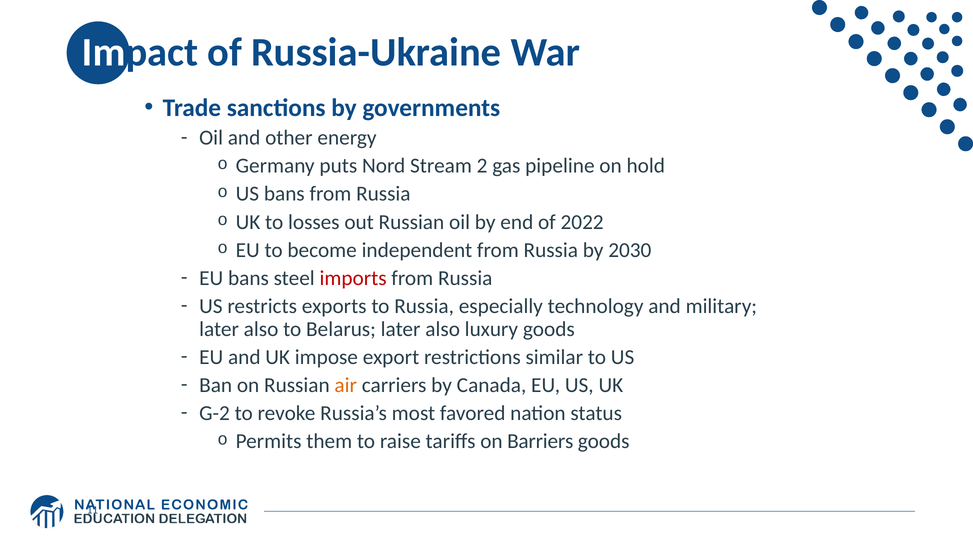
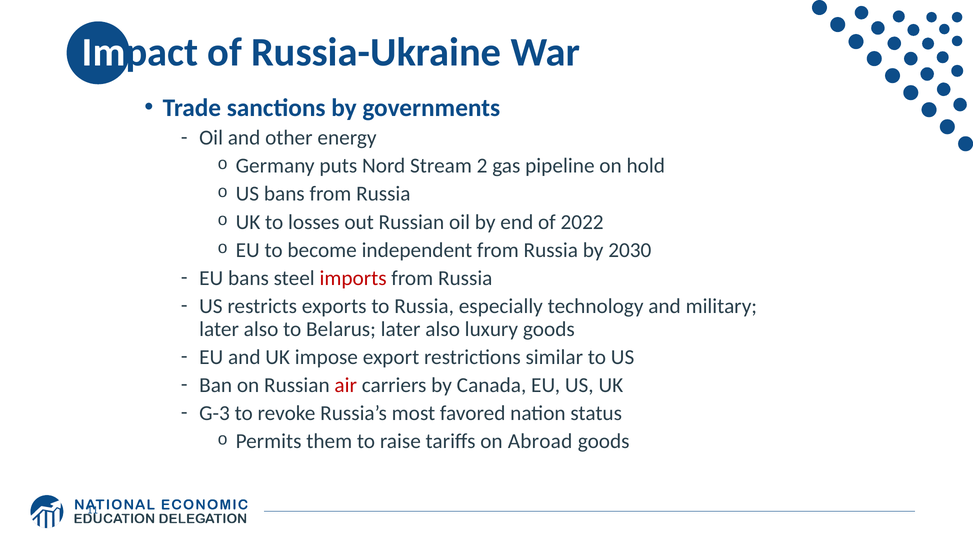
air colour: orange -> red (346, 385)
G-2: G-2 -> G-3 (215, 413)
Barriers: Barriers -> Abroad (540, 441)
